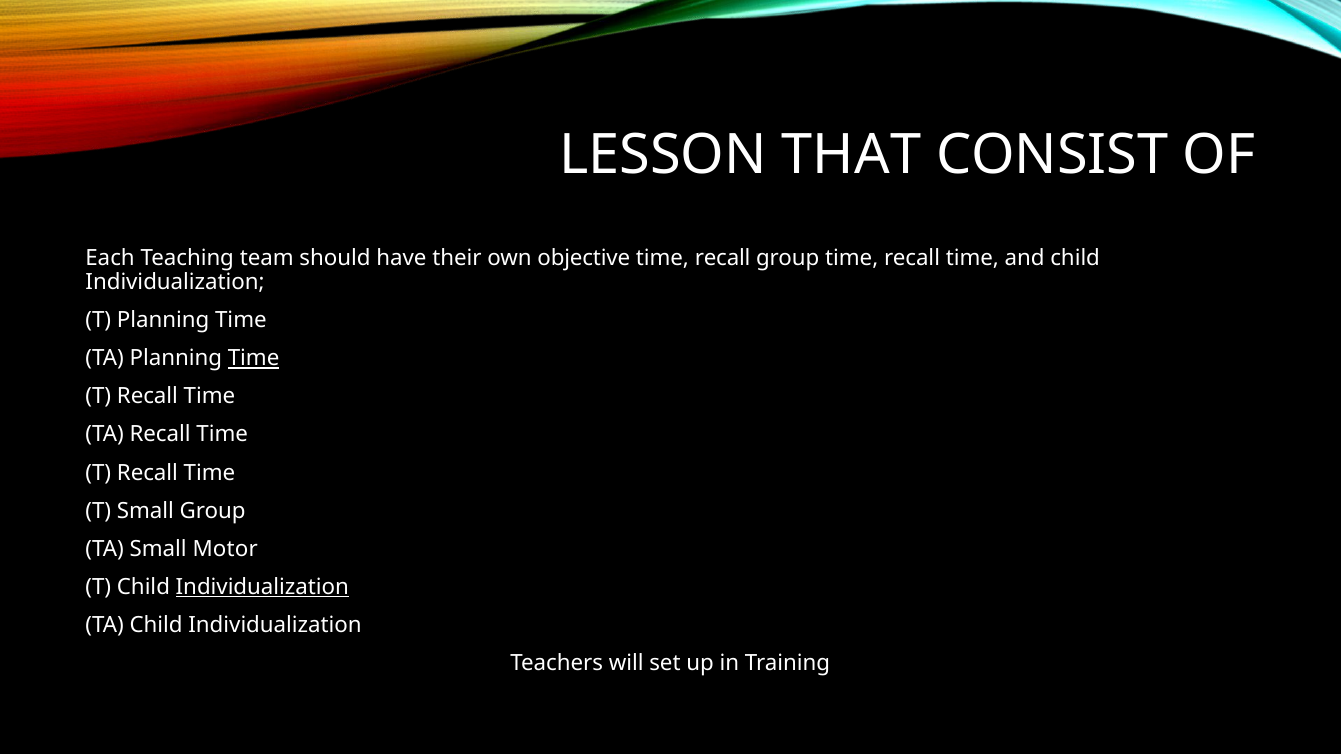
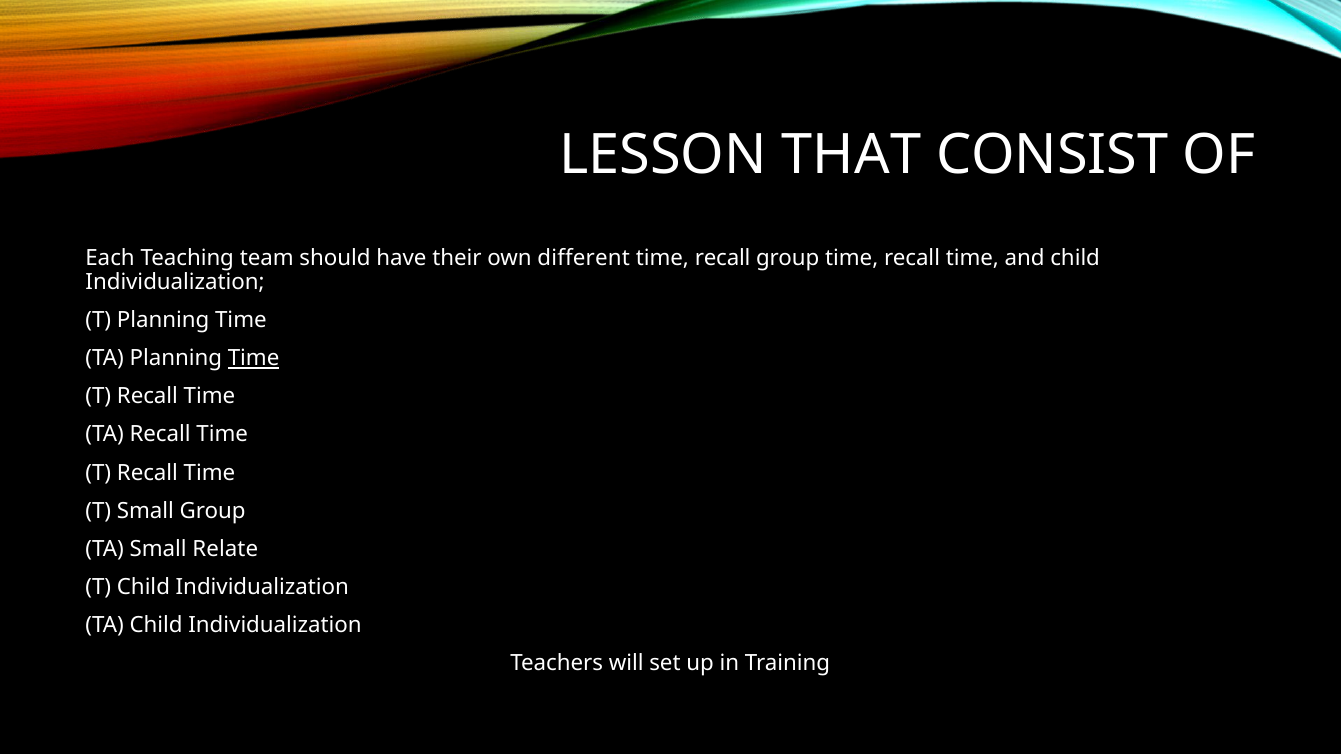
objective: objective -> different (584, 258)
Motor: Motor -> Relate (225, 549)
Individualization underline: present -> none (262, 587)
